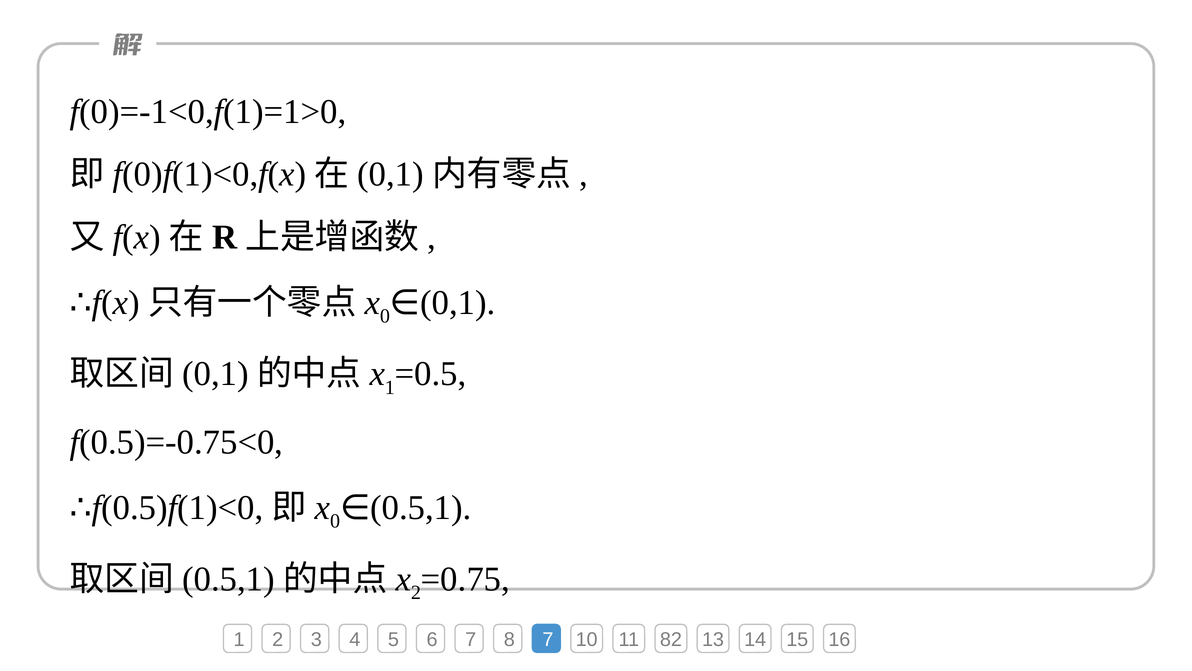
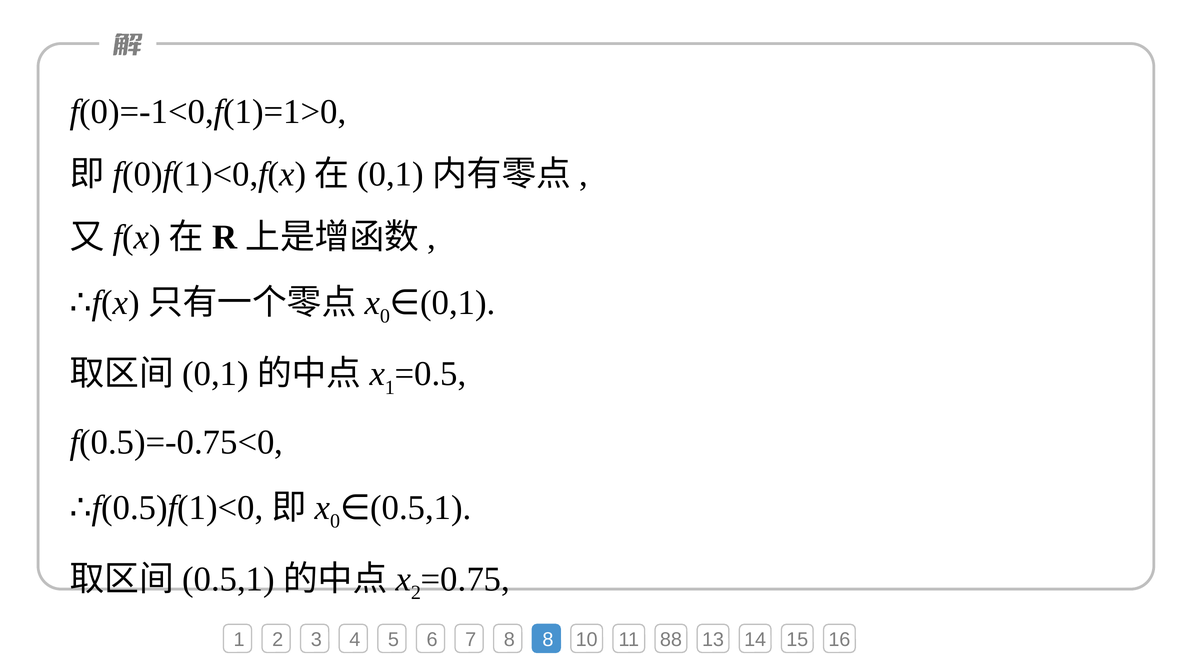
8 7: 7 -> 8 (548, 639)
82: 82 -> 88 (671, 639)
